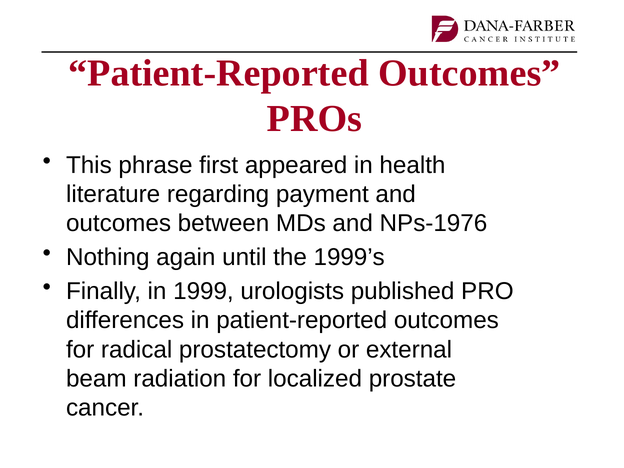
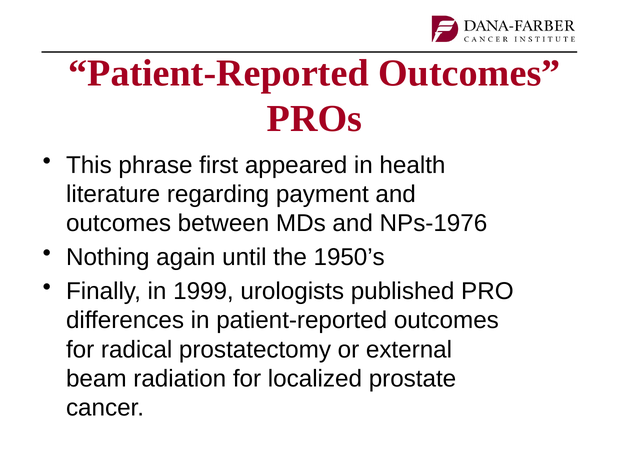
1999’s: 1999’s -> 1950’s (349, 257)
